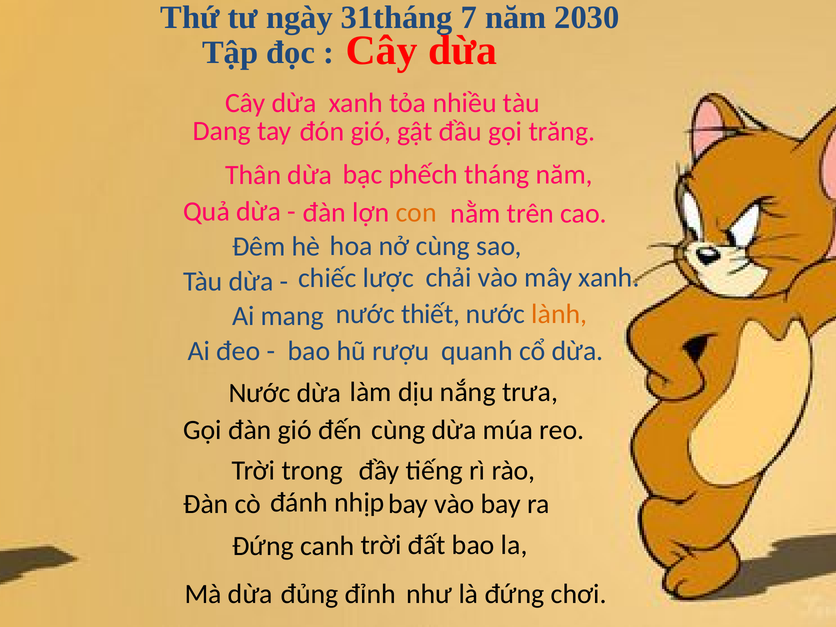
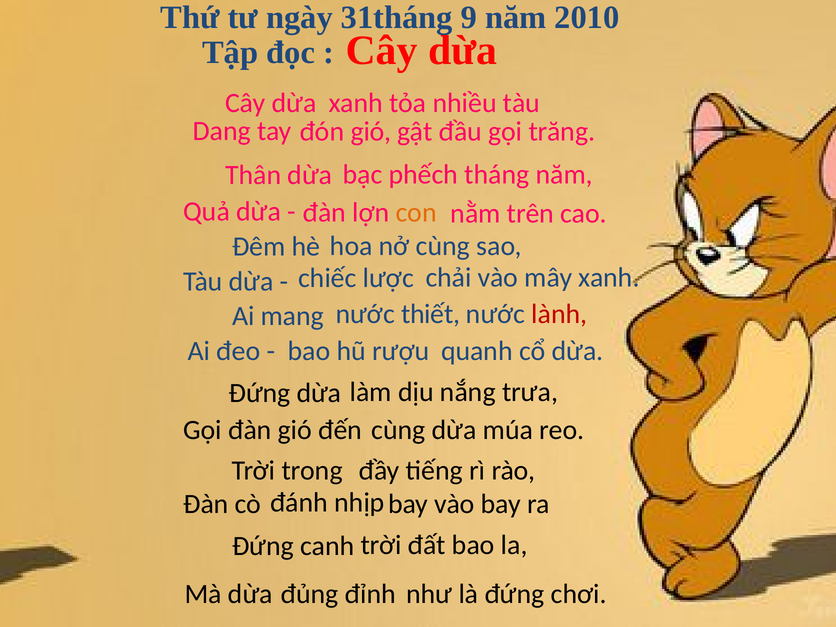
7: 7 -> 9 (469, 18)
2030: 2030 -> 2010 (587, 18)
lành colour: orange -> red (559, 314)
Nước: Nước -> Đứng (260, 393)
